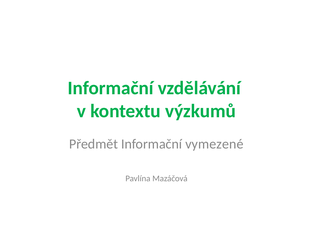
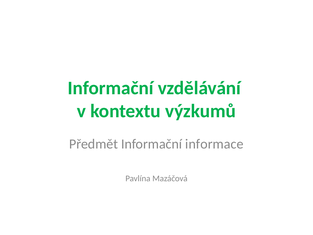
vymezené: vymezené -> informace (214, 144)
